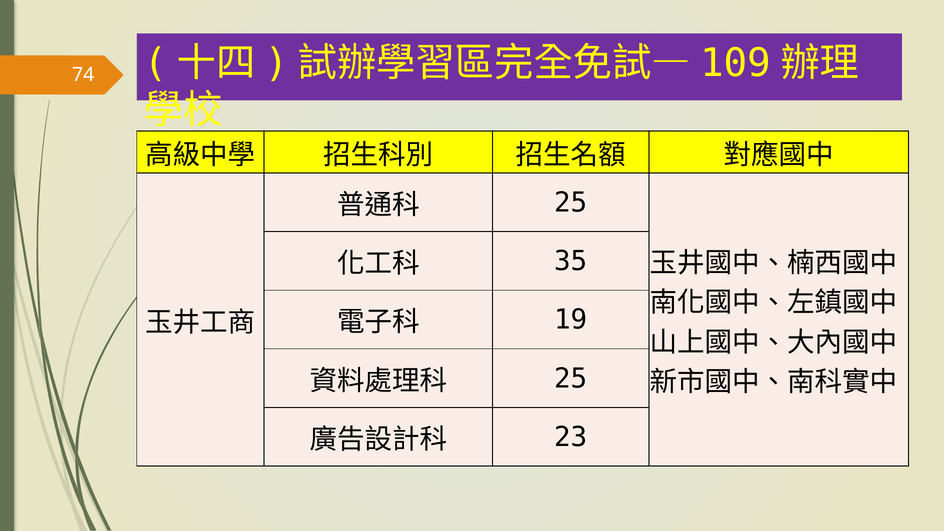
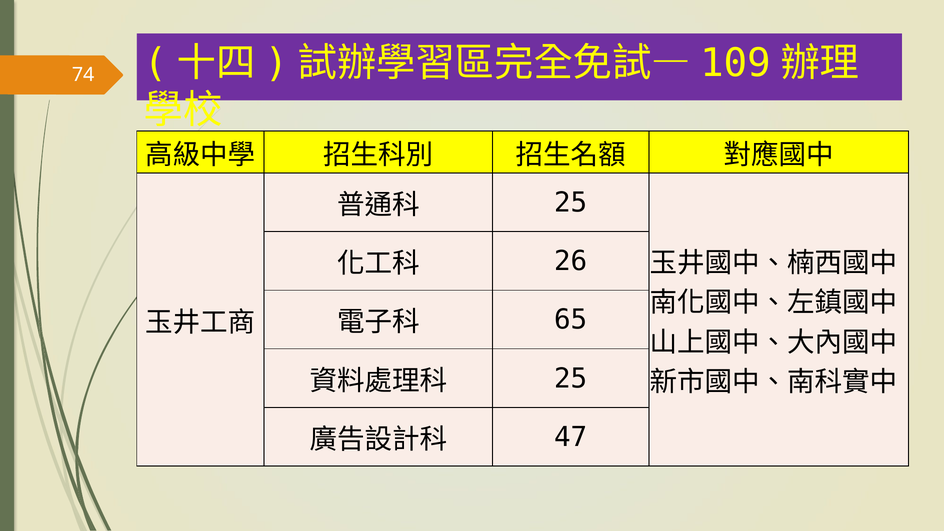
35: 35 -> 26 (571, 261)
19: 19 -> 65 (571, 320)
23: 23 -> 47 (571, 437)
